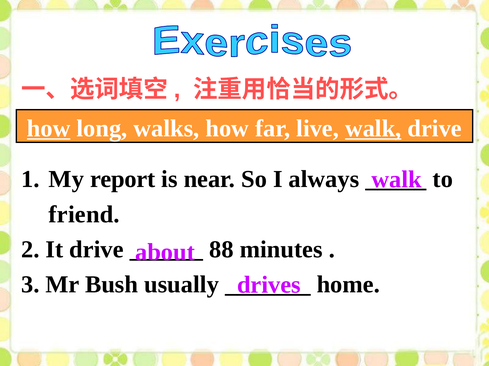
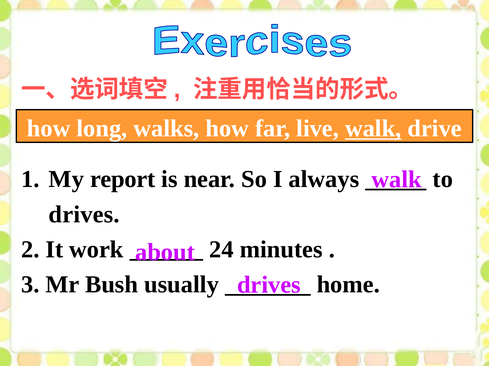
how underline: present -> none (49, 129)
friend: friend -> drives (84, 215)
It drive: drive -> work (96, 250)
88: 88 -> 24 (221, 250)
